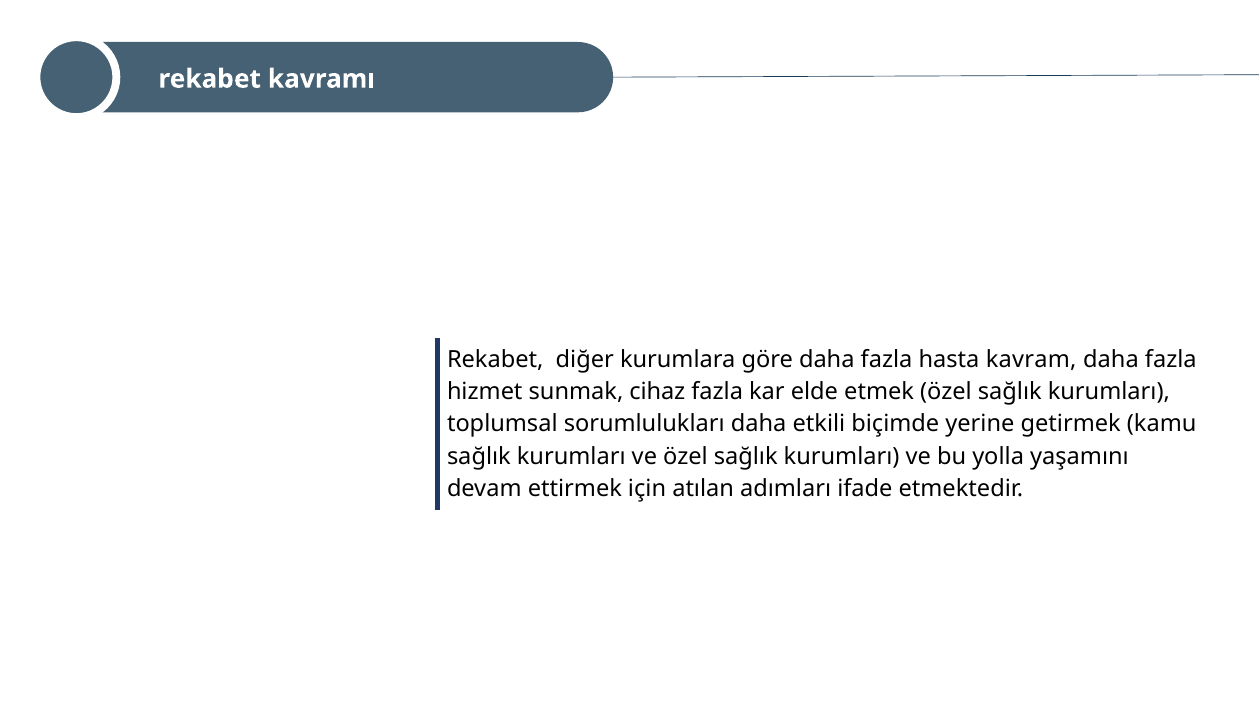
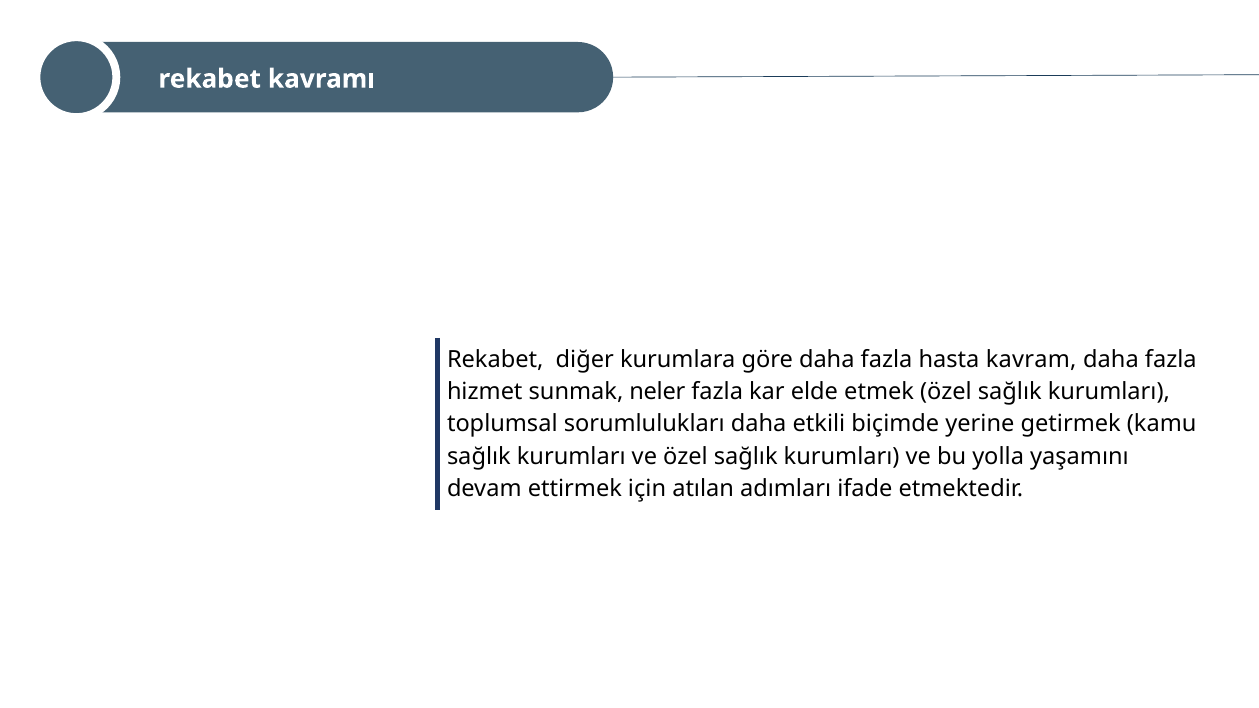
cihaz: cihaz -> neler (657, 392)
